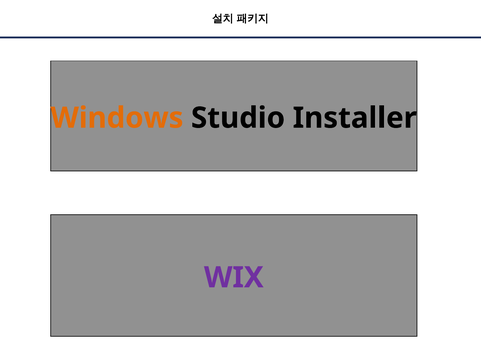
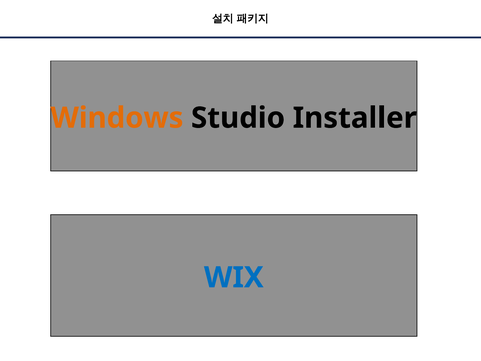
WIX colour: purple -> blue (234, 277)
